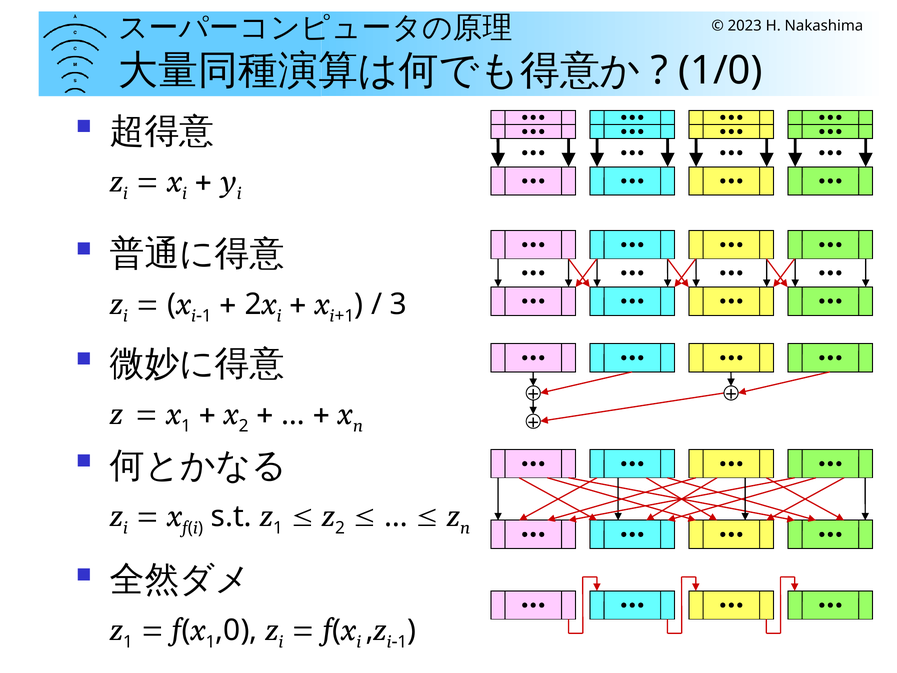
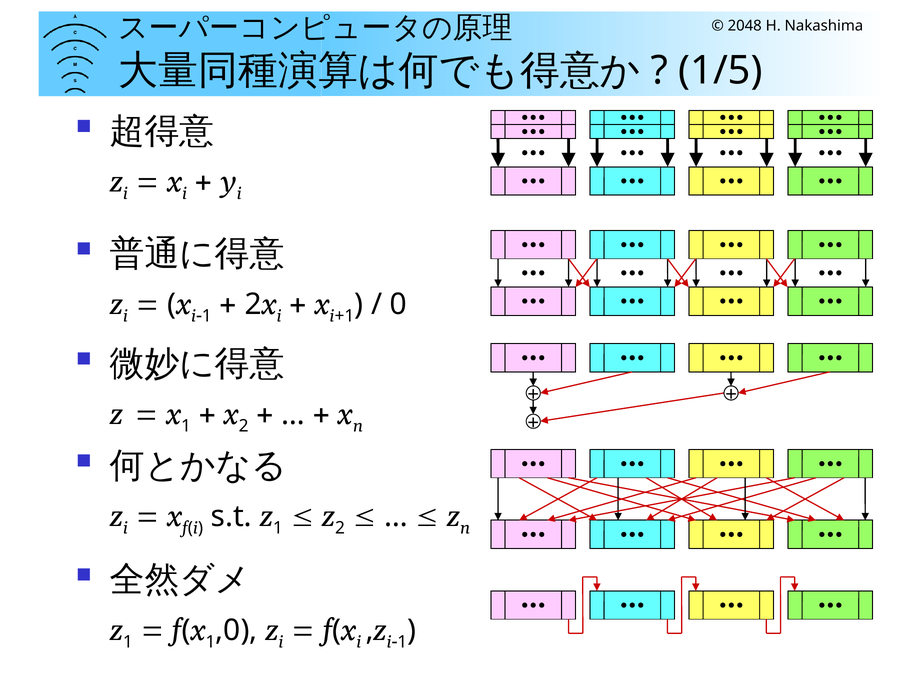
2023: 2023 -> 2048 (745, 26)
1/0: 1/0 -> 1/5 (720, 71)
3: 3 -> 0 (398, 304)
